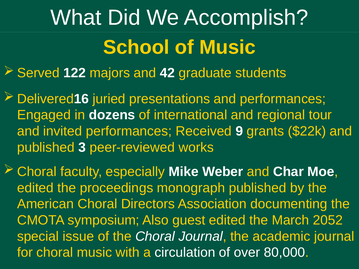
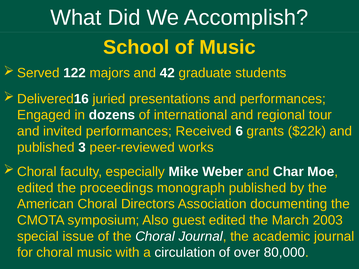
9: 9 -> 6 (239, 131)
2052: 2052 -> 2003 (328, 220)
